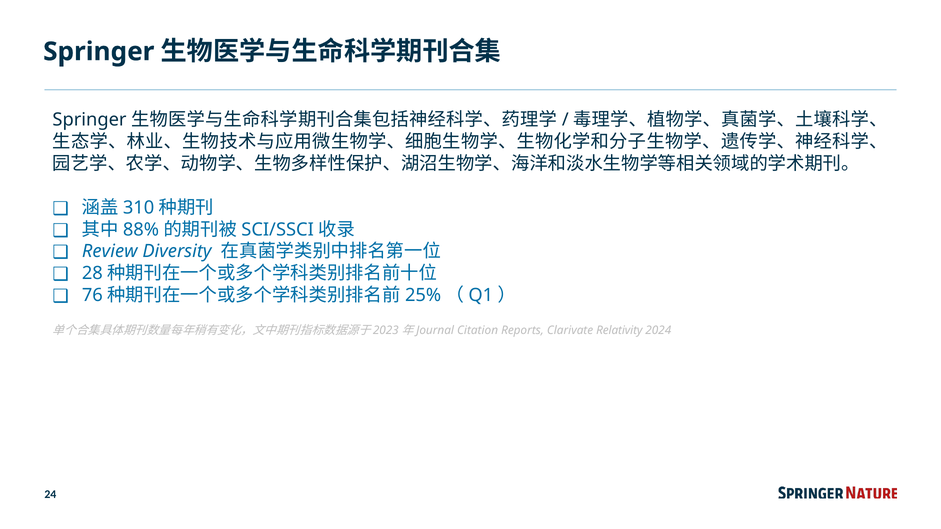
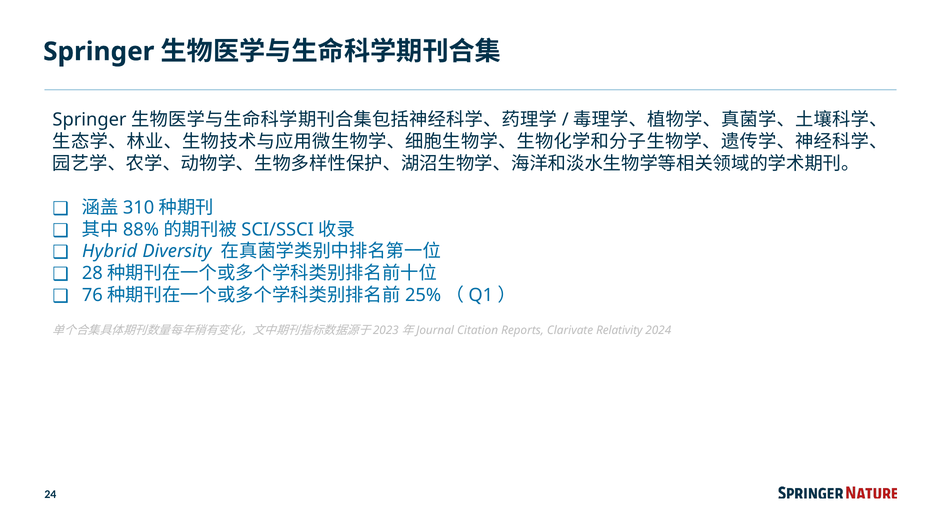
Review: Review -> Hybrid (110, 252)
